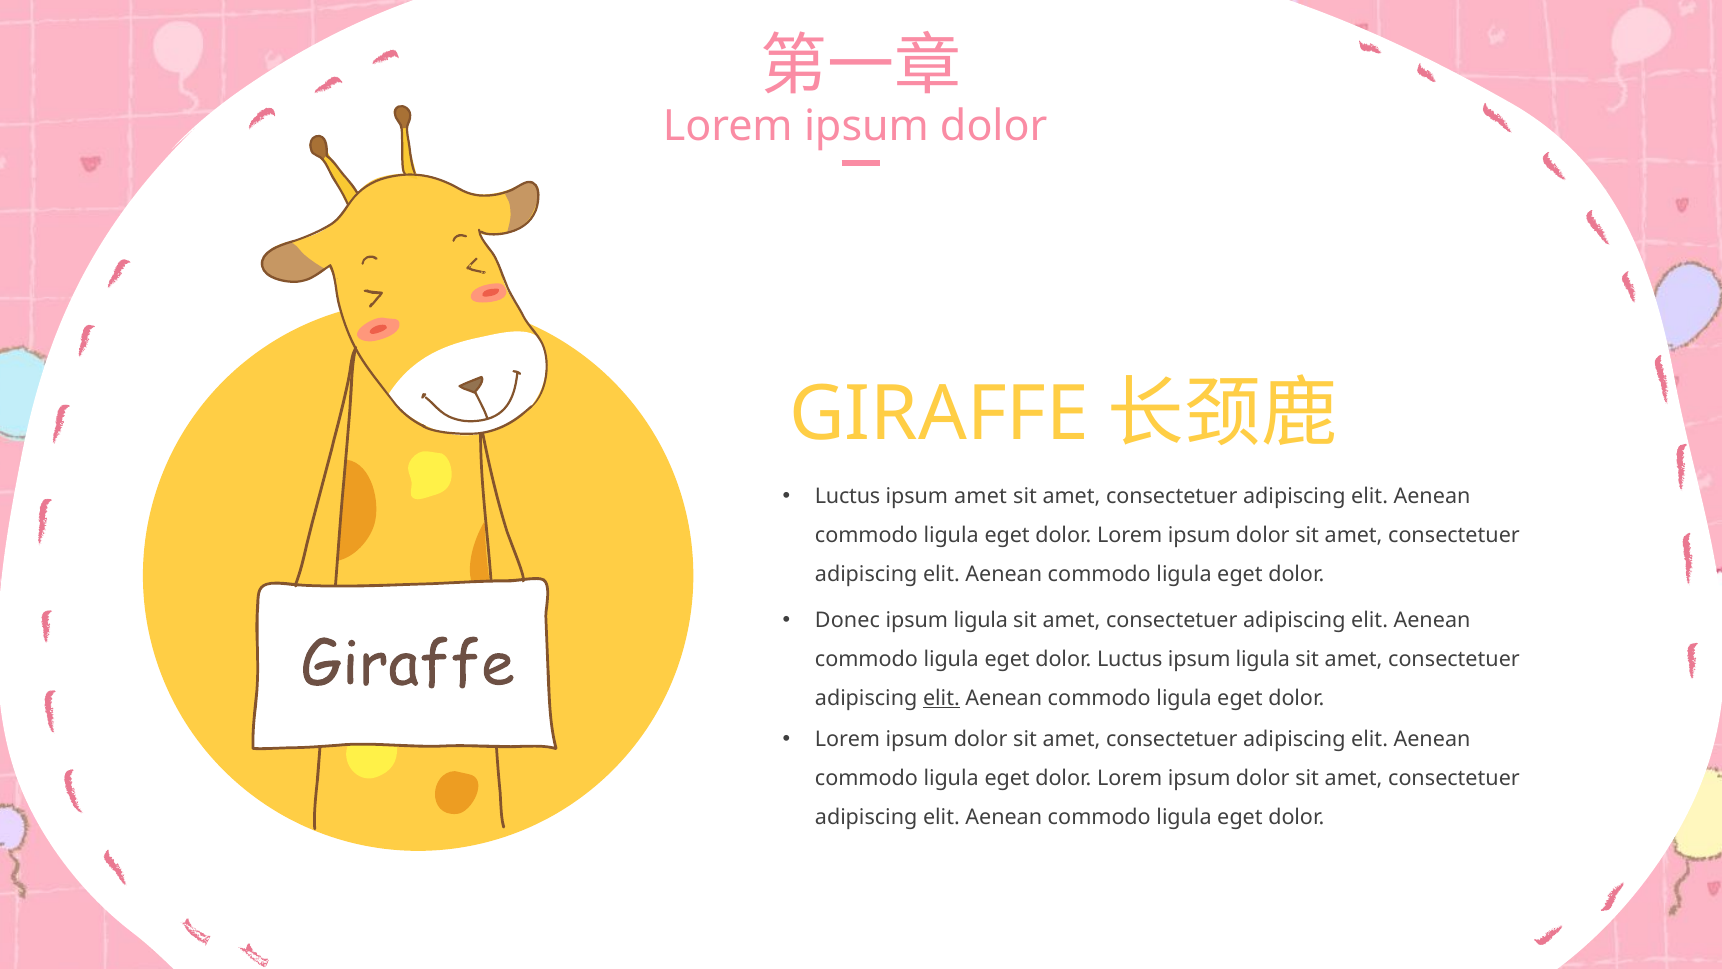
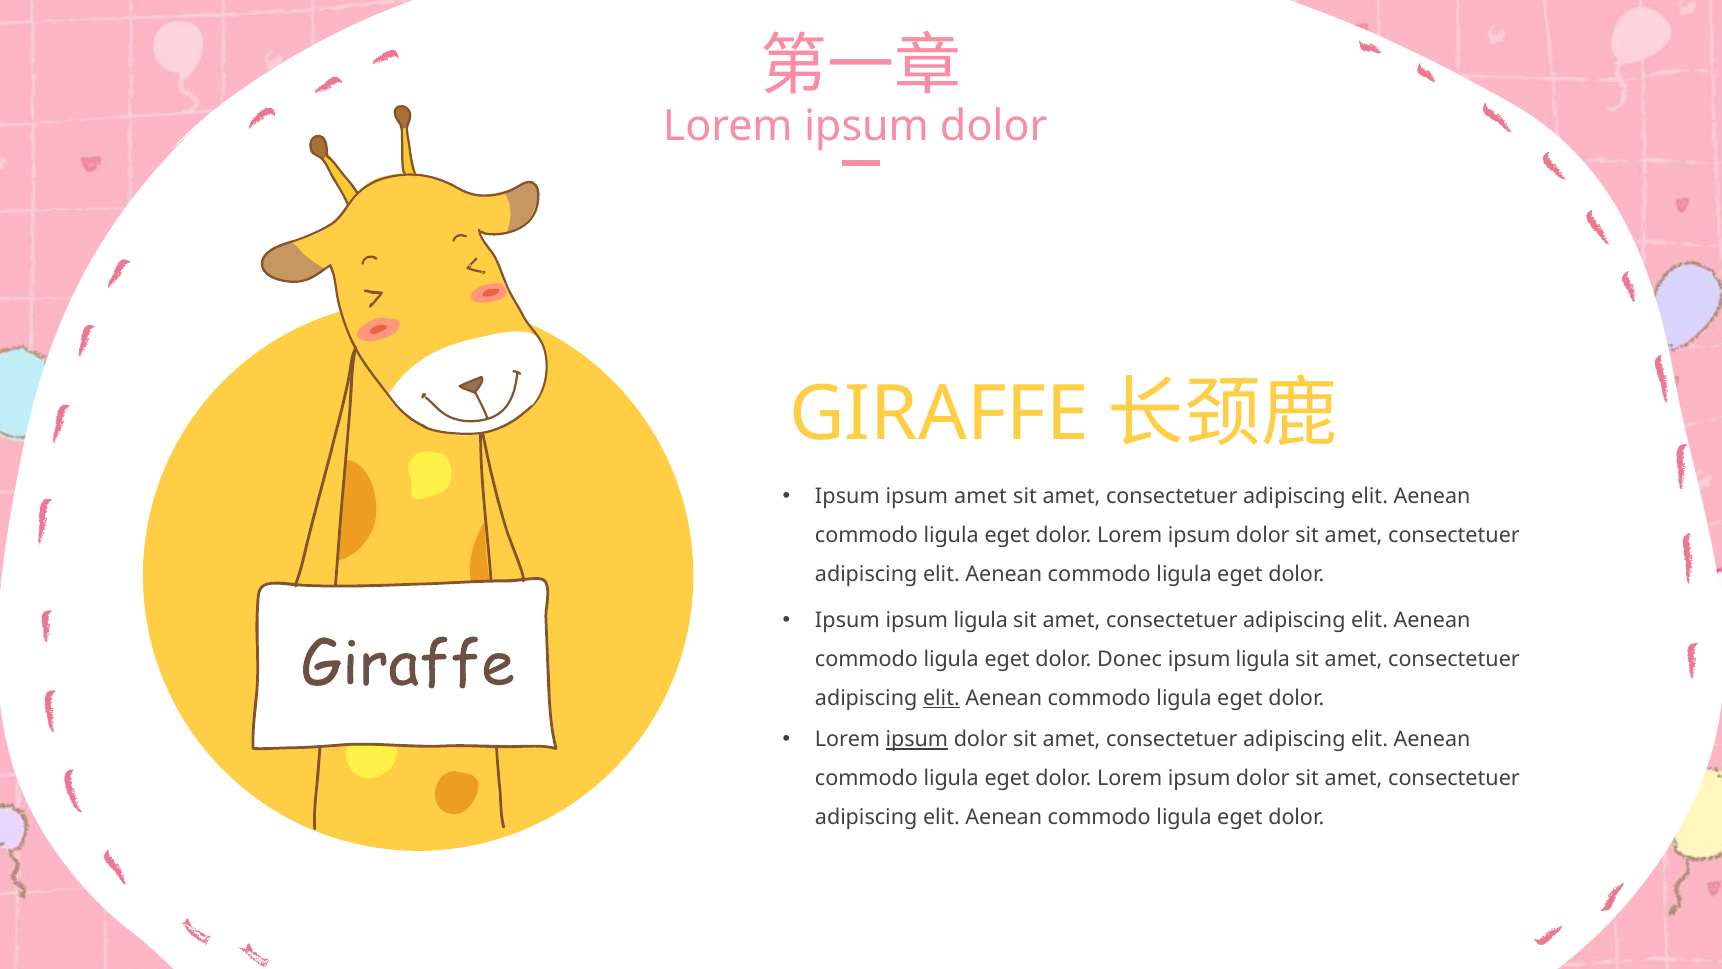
Luctus: Luctus -> Ipsum (847, 496)
Donec: Donec -> Ipsum (847, 620)
dolor Luctus: Luctus -> Donec (1130, 659)
ipsum underline: none -> present (917, 739)
